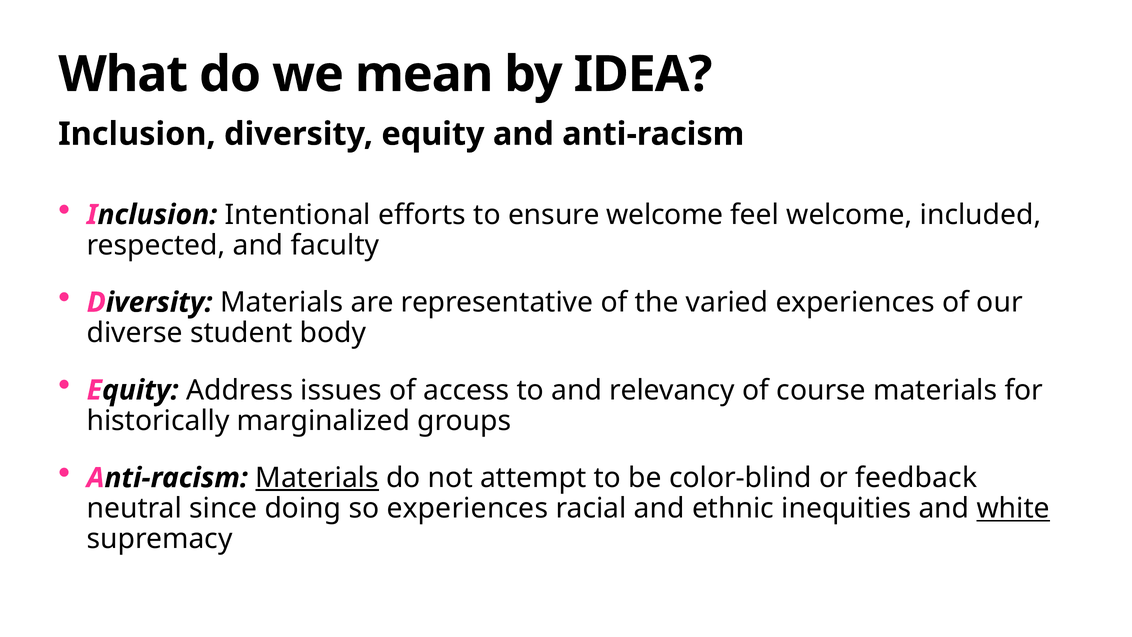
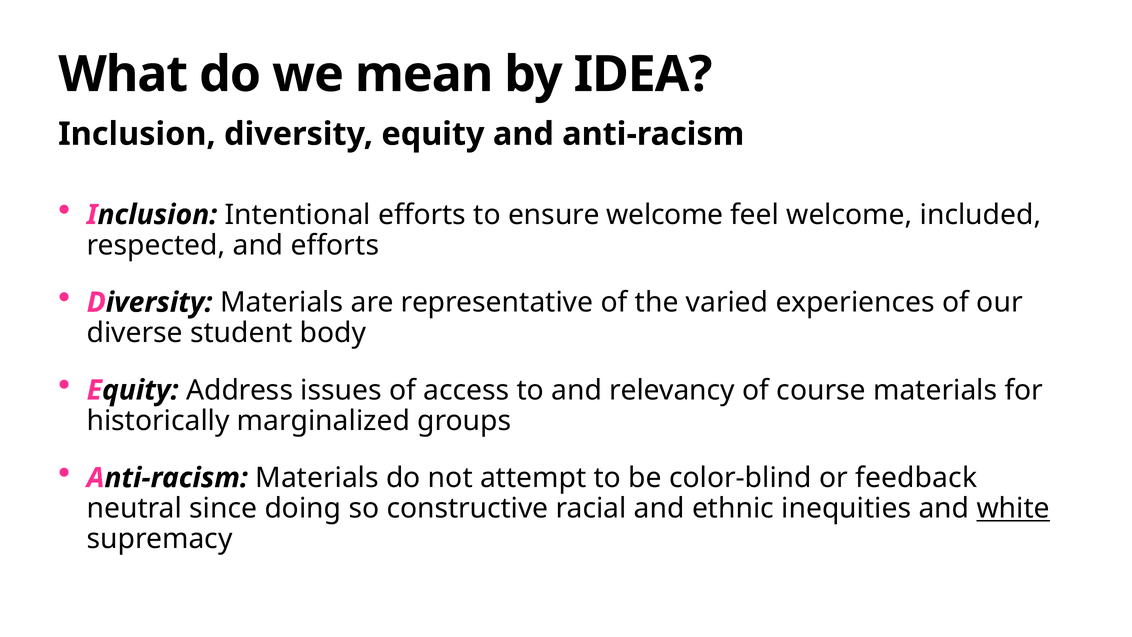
and faculty: faculty -> efforts (335, 245)
Materials underline: present -> none (317, 478)
so experiences: experiences -> constructive (467, 508)
